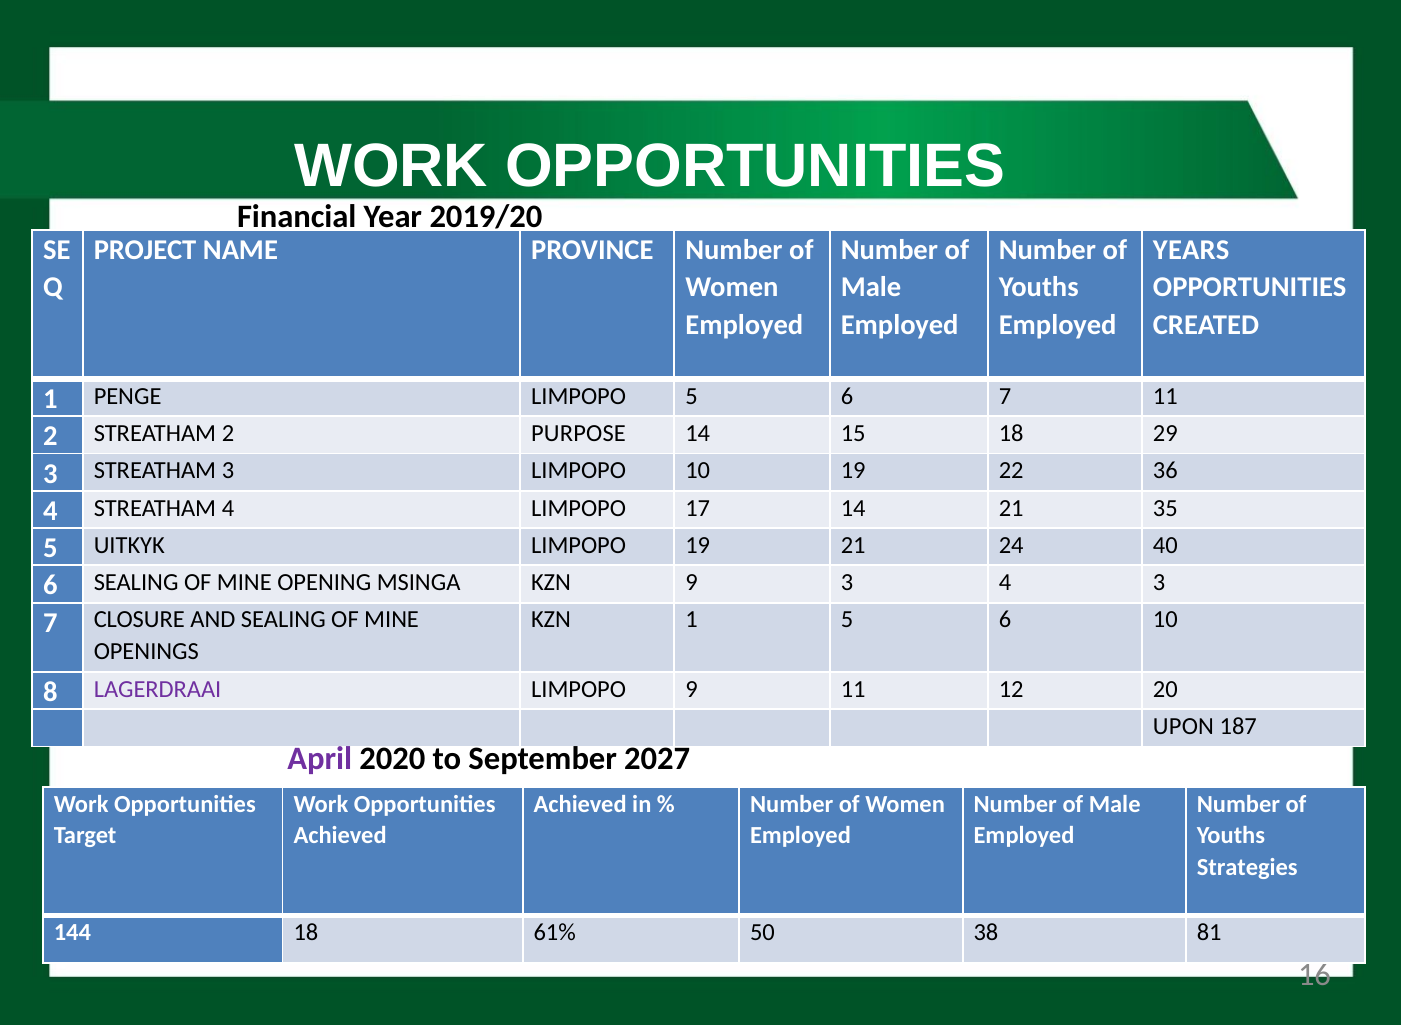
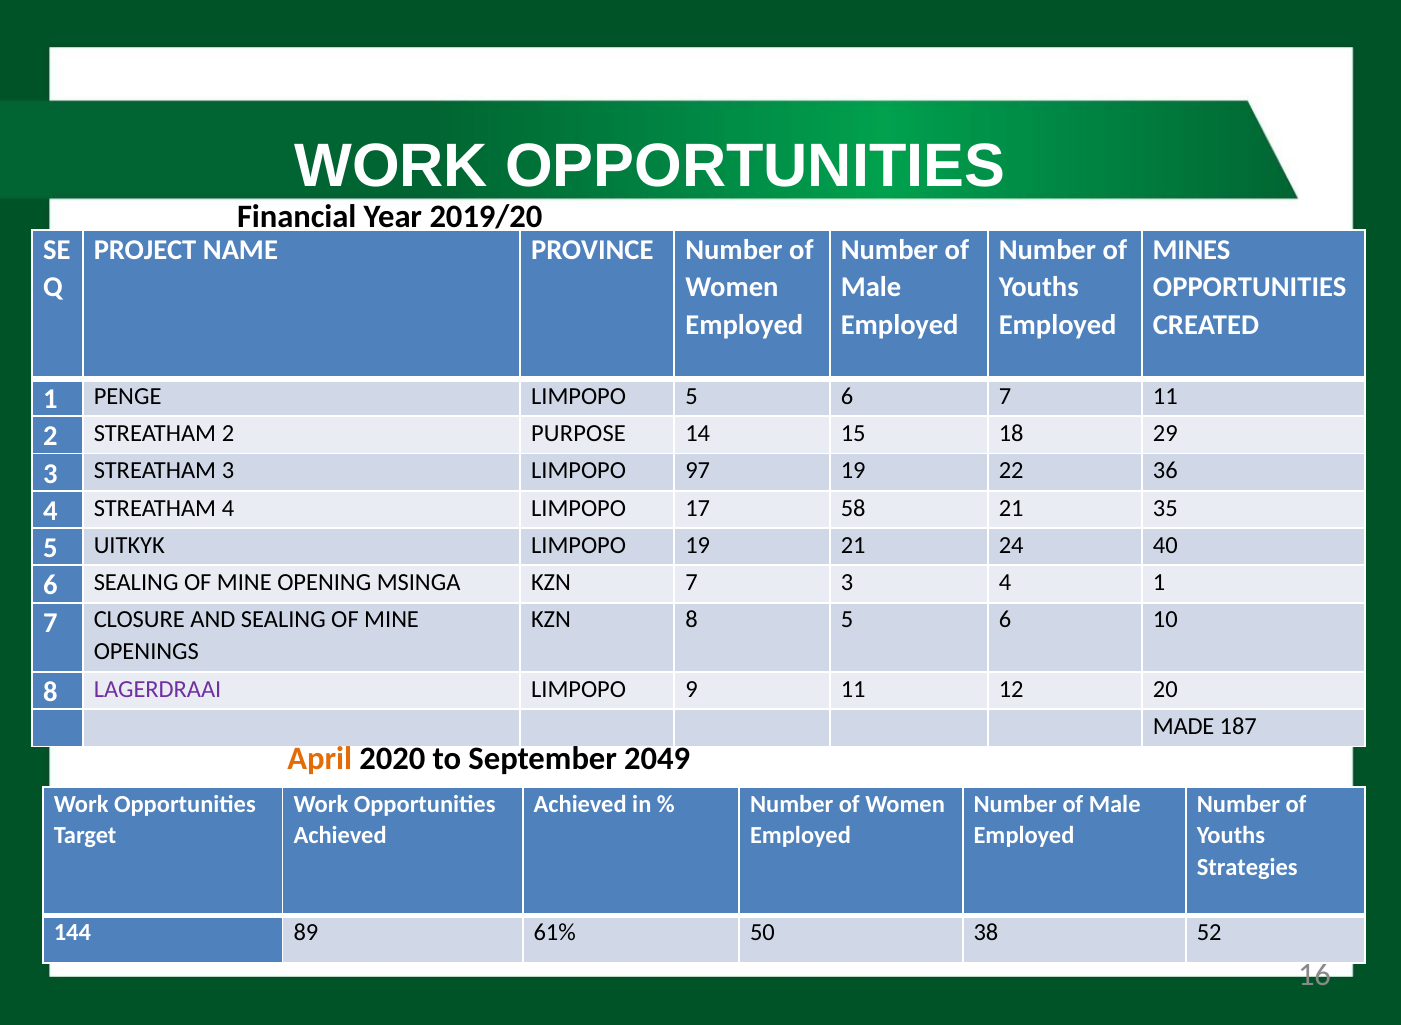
YEARS: YEARS -> MINES (1191, 250)
LIMPOPO 10: 10 -> 97 (698, 471)
17 14: 14 -> 58 (853, 508)
KZN 9: 9 -> 7 (692, 582)
4 3: 3 -> 1 (1159, 582)
KZN 1: 1 -> 8 (692, 620)
UPON: UPON -> MADE (1184, 726)
April colour: purple -> orange (320, 758)
2027: 2027 -> 2049 (657, 758)
144 18: 18 -> 89 (306, 932)
81: 81 -> 52 (1209, 932)
